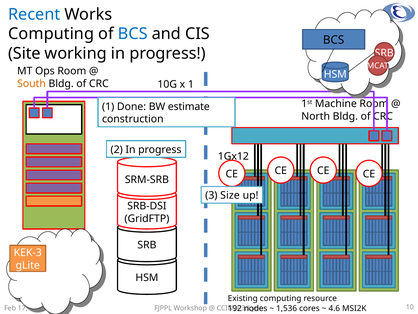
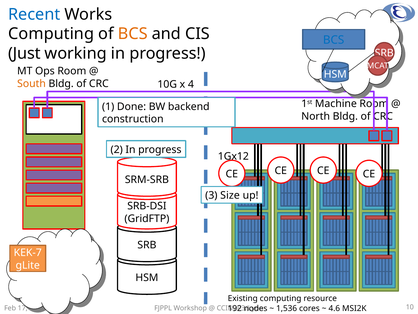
BCS colour: blue -> orange (133, 34)
BCS colour: black -> blue (334, 40)
Site: Site -> Just (24, 53)
x 1: 1 -> 4 (191, 84)
estimate: estimate -> backend (189, 106)
KEK-3: KEK-3 -> KEK-7 (28, 252)
